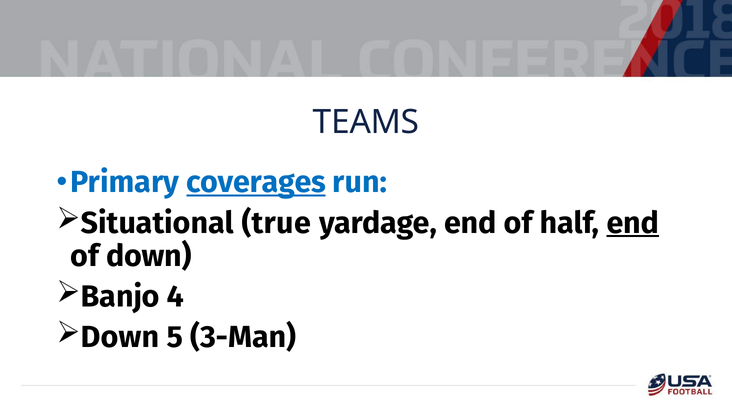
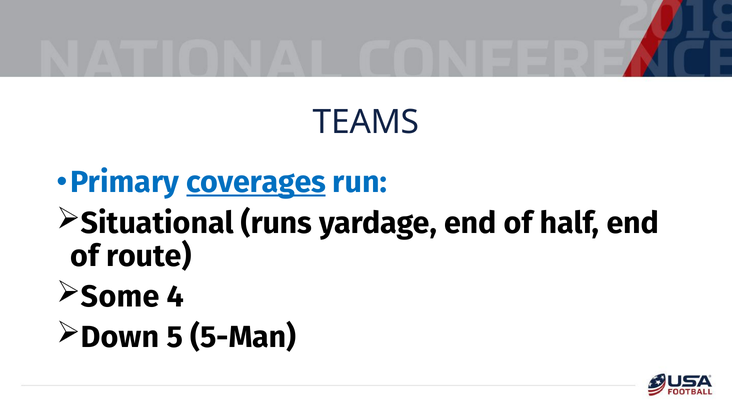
true: true -> runs (277, 223)
end underline: present -> none (633, 223)
of down: down -> route (149, 256)
Banjo: Banjo -> Some (120, 296)
3-Man: 3-Man -> 5-Man (243, 337)
